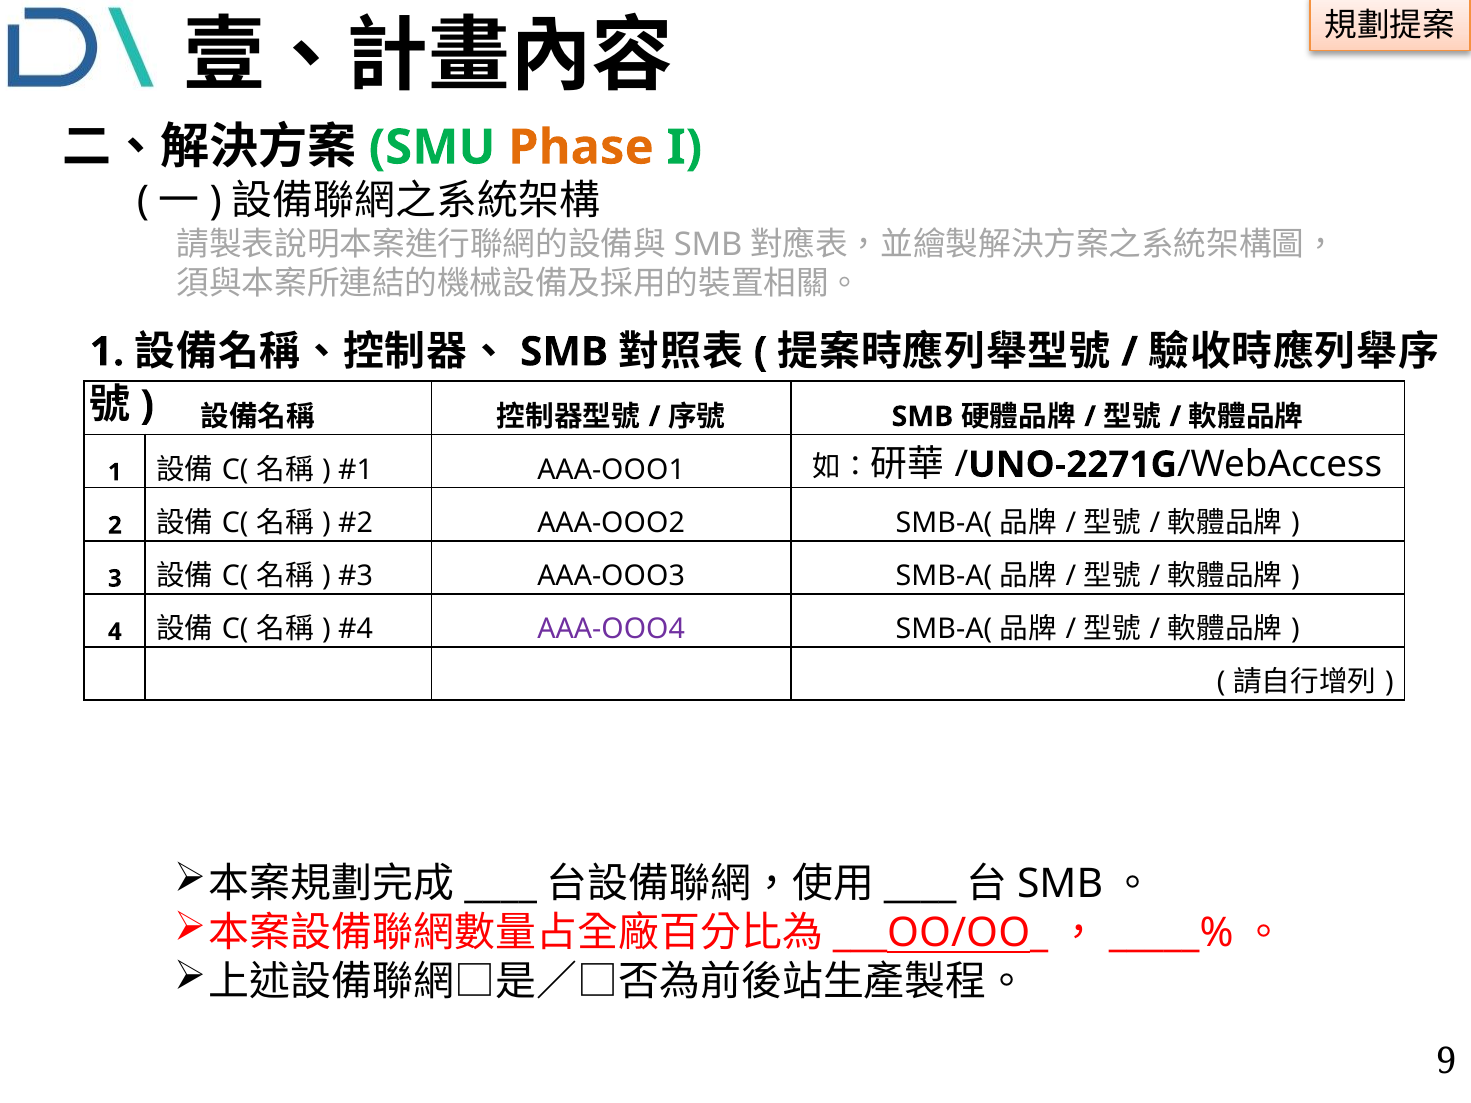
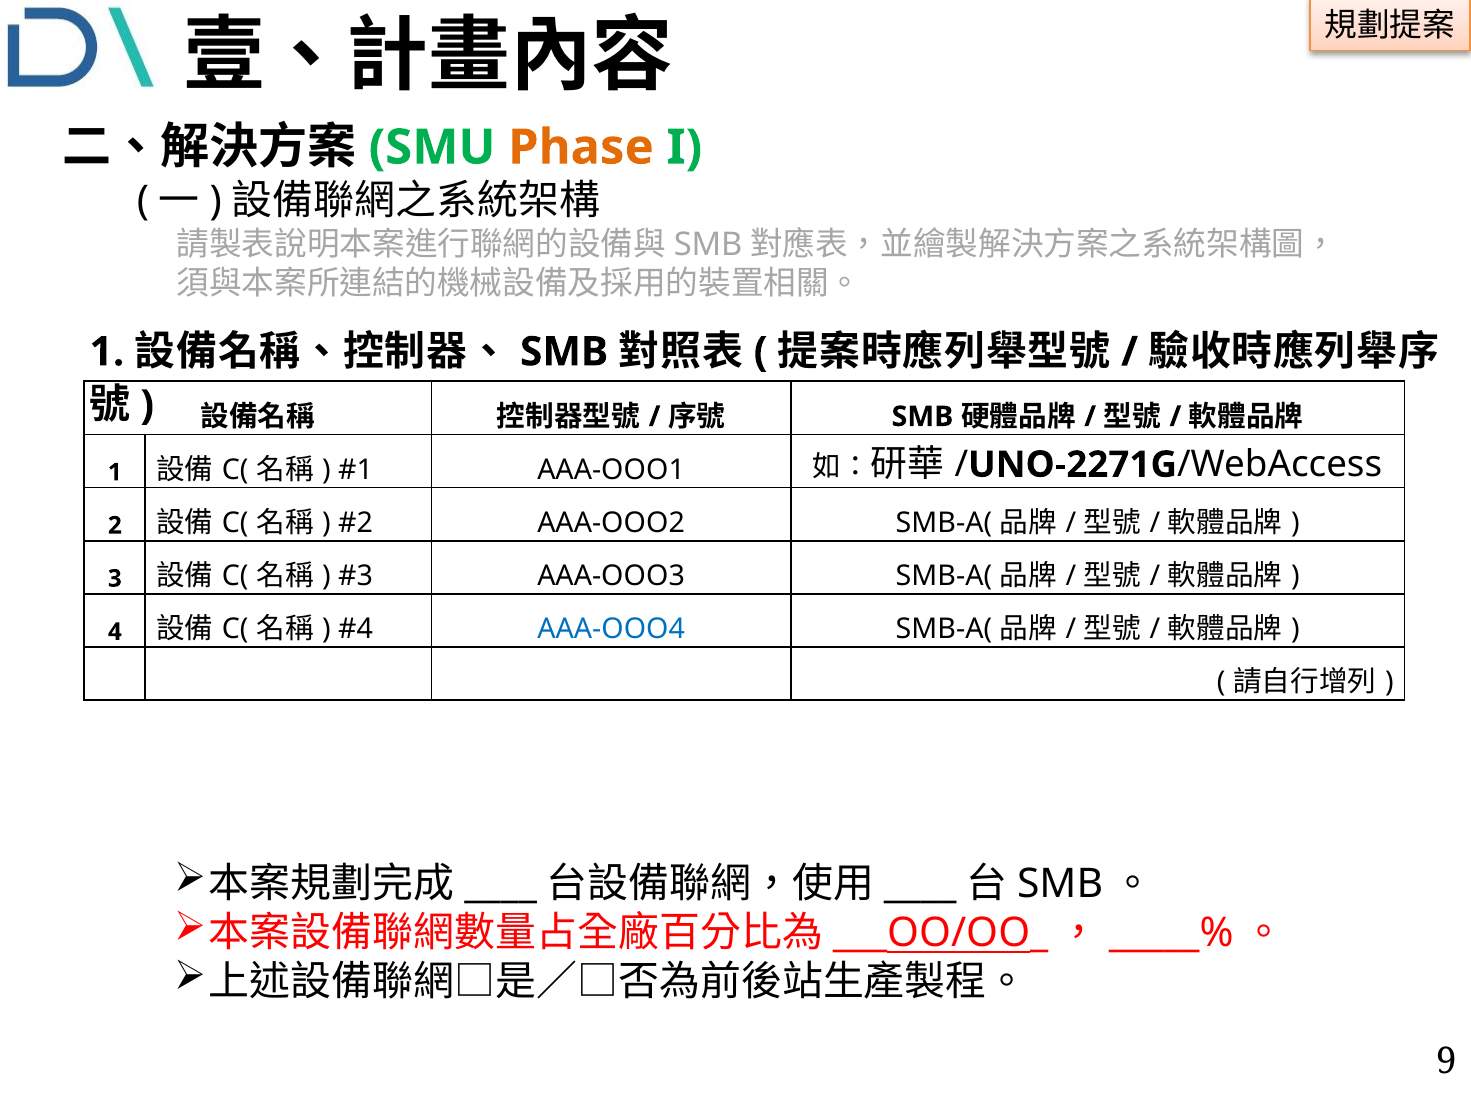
AAA-OOO4 colour: purple -> blue (611, 629)
